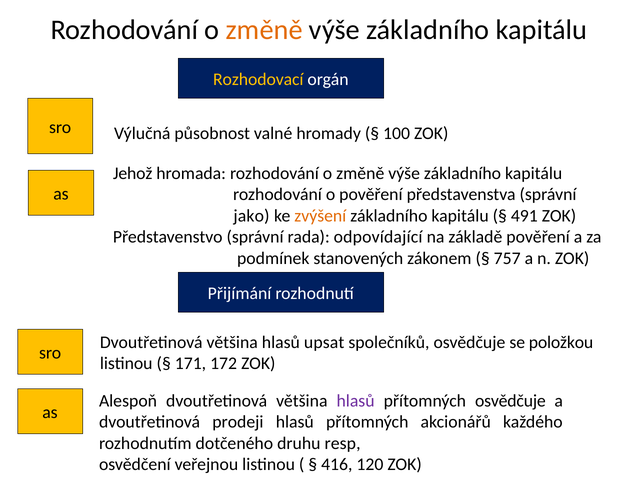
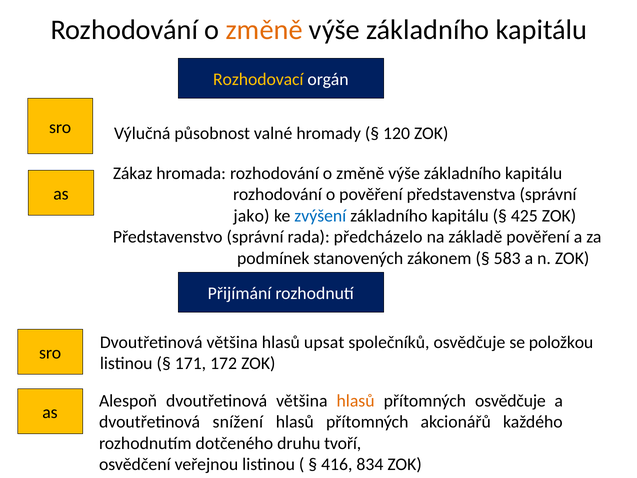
100: 100 -> 120 (397, 133)
Jehož: Jehož -> Zákaz (133, 173)
zvýšení colour: orange -> blue (320, 216)
491: 491 -> 425 (524, 216)
odpovídající: odpovídající -> předcházelo (378, 237)
757: 757 -> 583 (507, 258)
hlasů colour: purple -> orange (356, 401)
prodeji: prodeji -> snížení (238, 422)
resp: resp -> tvoří (343, 443)
120: 120 -> 834 (370, 464)
